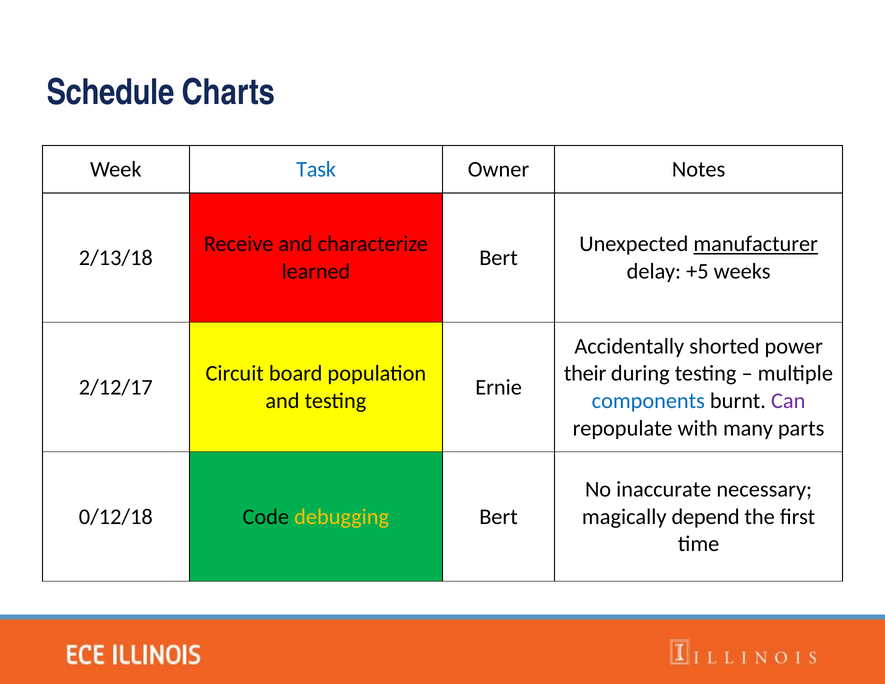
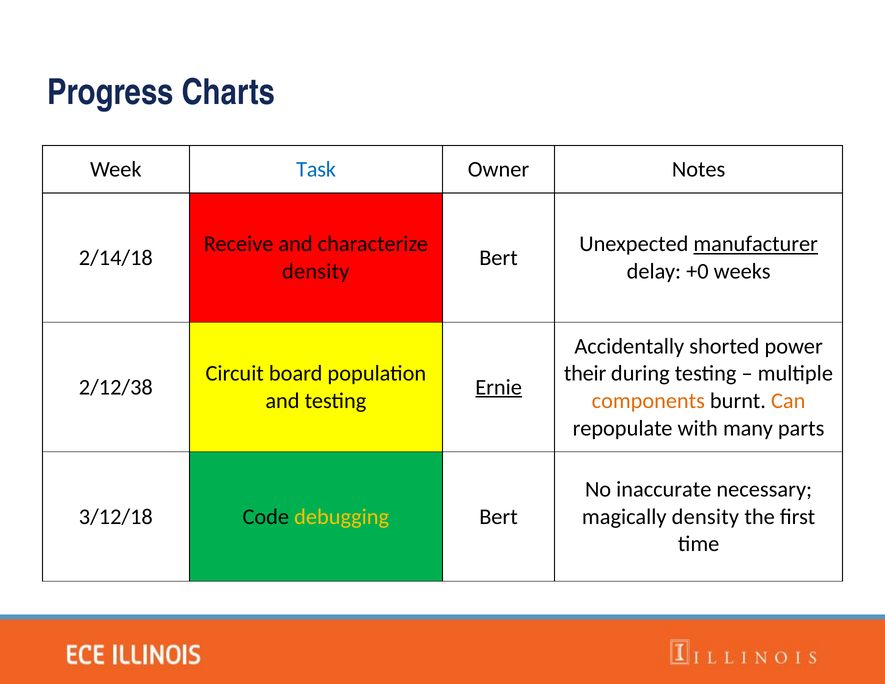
Schedule: Schedule -> Progress (110, 92)
2/13/18: 2/13/18 -> 2/14/18 (116, 258)
learned: learned -> density (316, 271)
+5: +5 -> +0 (697, 271)
2/12/17: 2/12/17 -> 2/12/38 (116, 387)
Ernie underline: none -> present (499, 387)
components colour: blue -> orange (648, 401)
Can colour: purple -> orange (788, 401)
0/12/18: 0/12/18 -> 3/12/18 (116, 517)
magically depend: depend -> density (705, 517)
